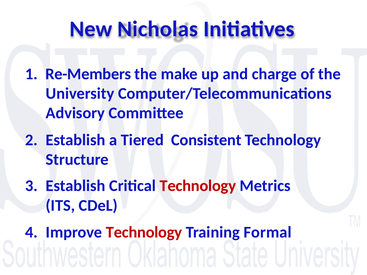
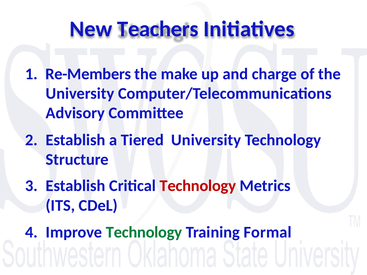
Nicholas: Nicholas -> Teachers (158, 29)
Tiered Consistent: Consistent -> University (206, 140)
Technology colour: red -> green (144, 233)
